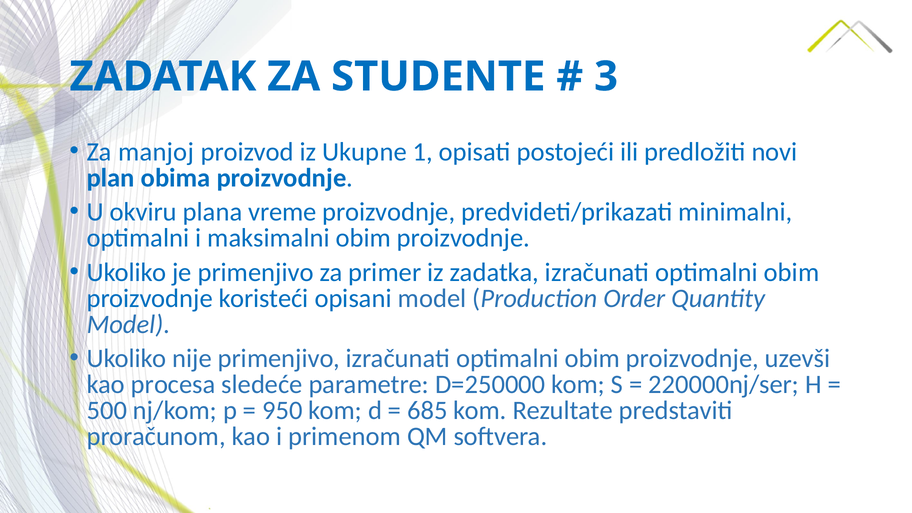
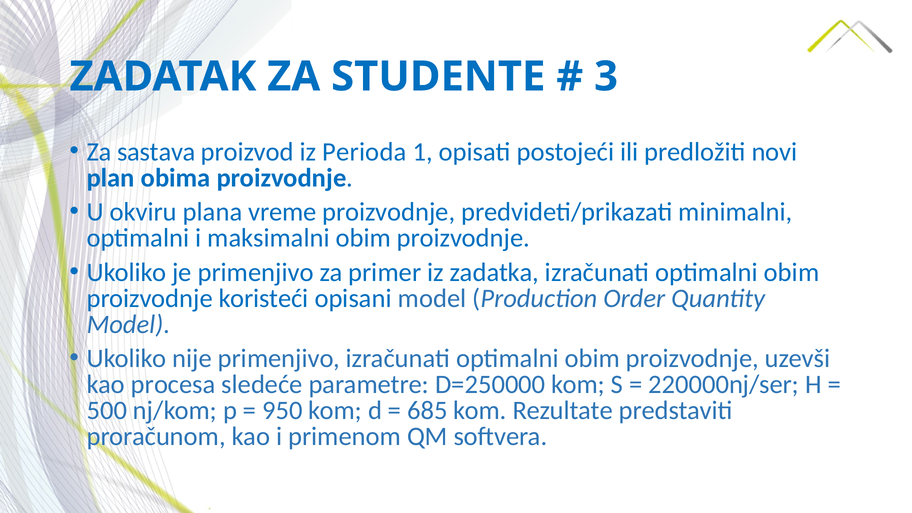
manjoj: manjoj -> sastava (156, 152)
Ukupne: Ukupne -> Perioda (364, 152)
